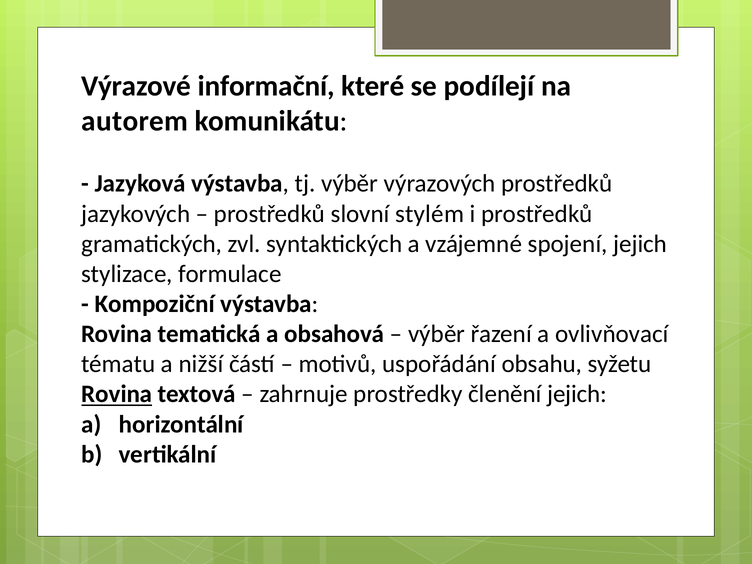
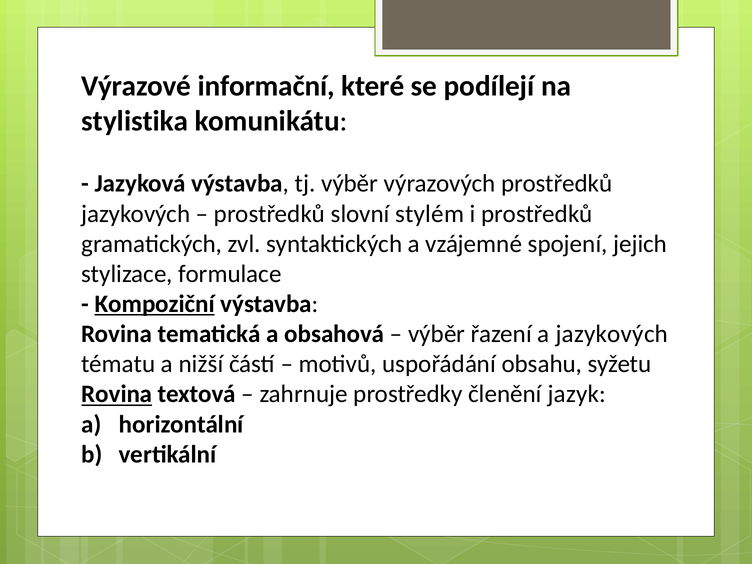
autorem: autorem -> stylistika (135, 121)
Kompoziční underline: none -> present (155, 304)
a ovlivňovací: ovlivňovací -> jazykových (612, 334)
členění jejich: jejich -> jazyk (577, 394)
